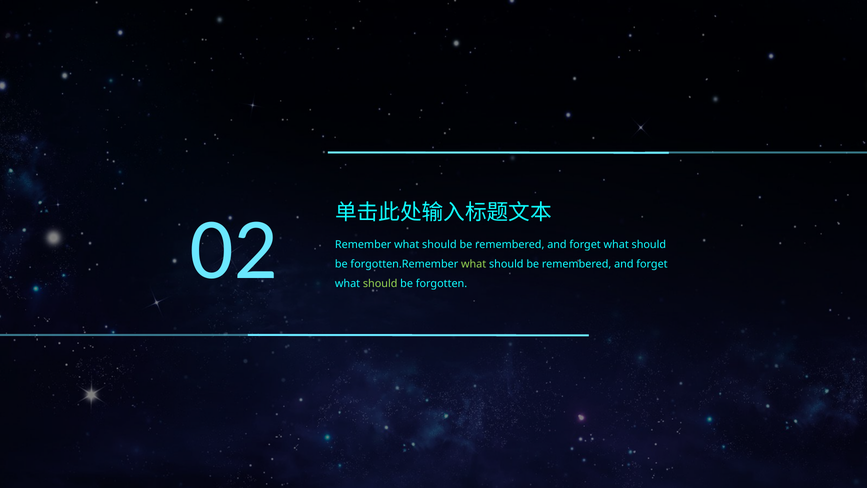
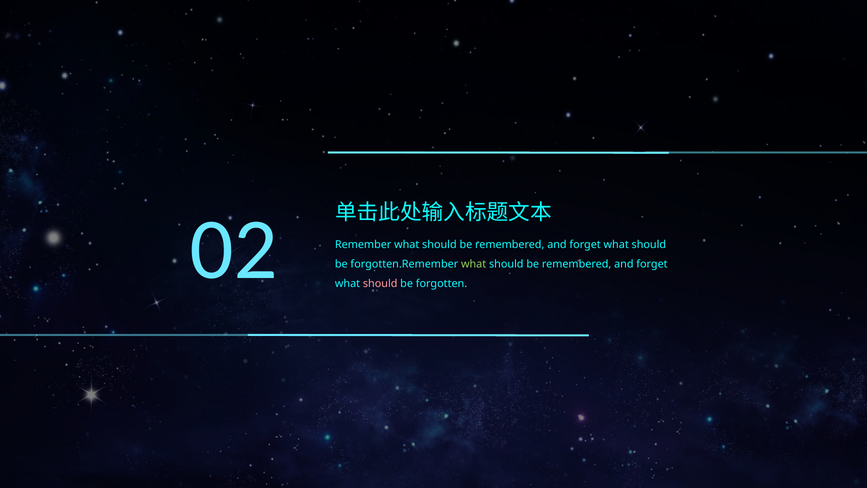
should colour: light green -> pink (380, 283)
